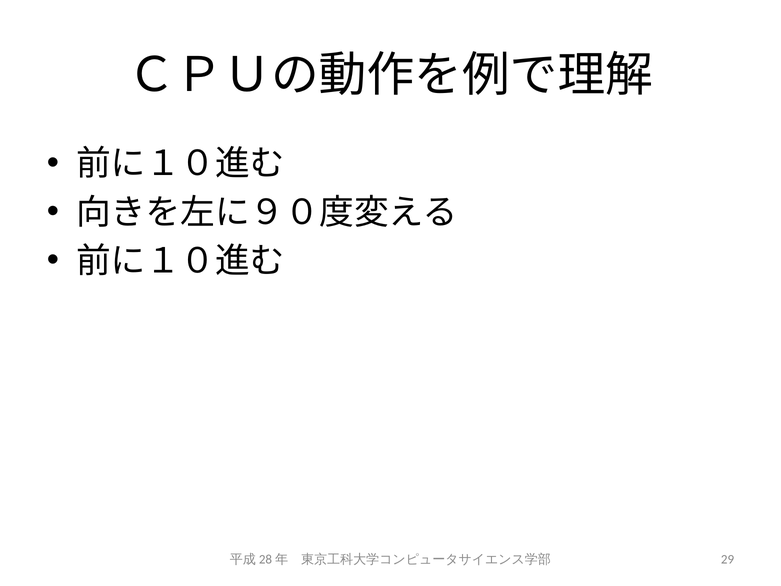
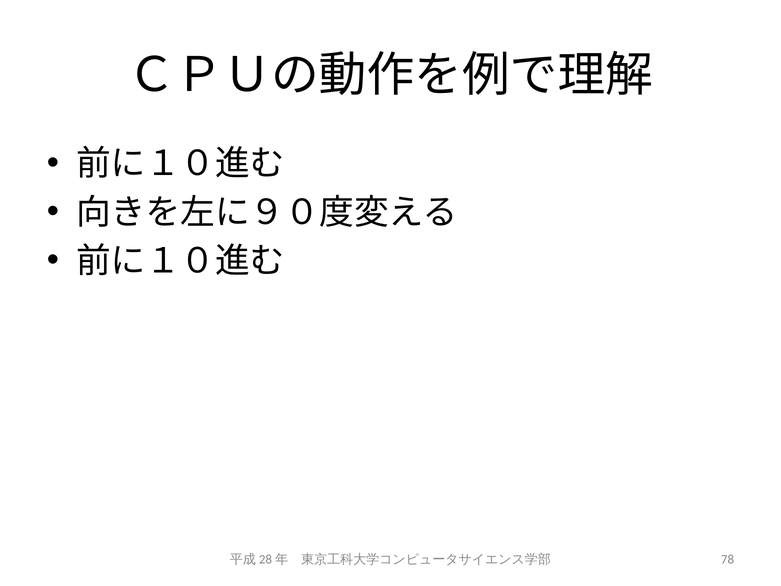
29: 29 -> 78 (728, 559)
